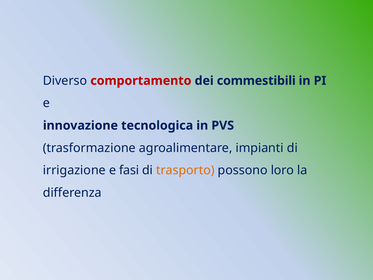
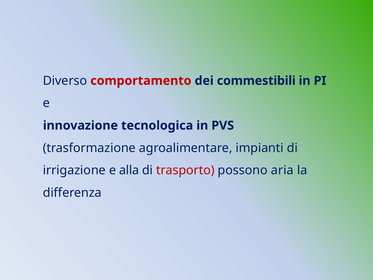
fasi: fasi -> alla (129, 170)
trasporto colour: orange -> red (185, 170)
loro: loro -> aria (282, 170)
